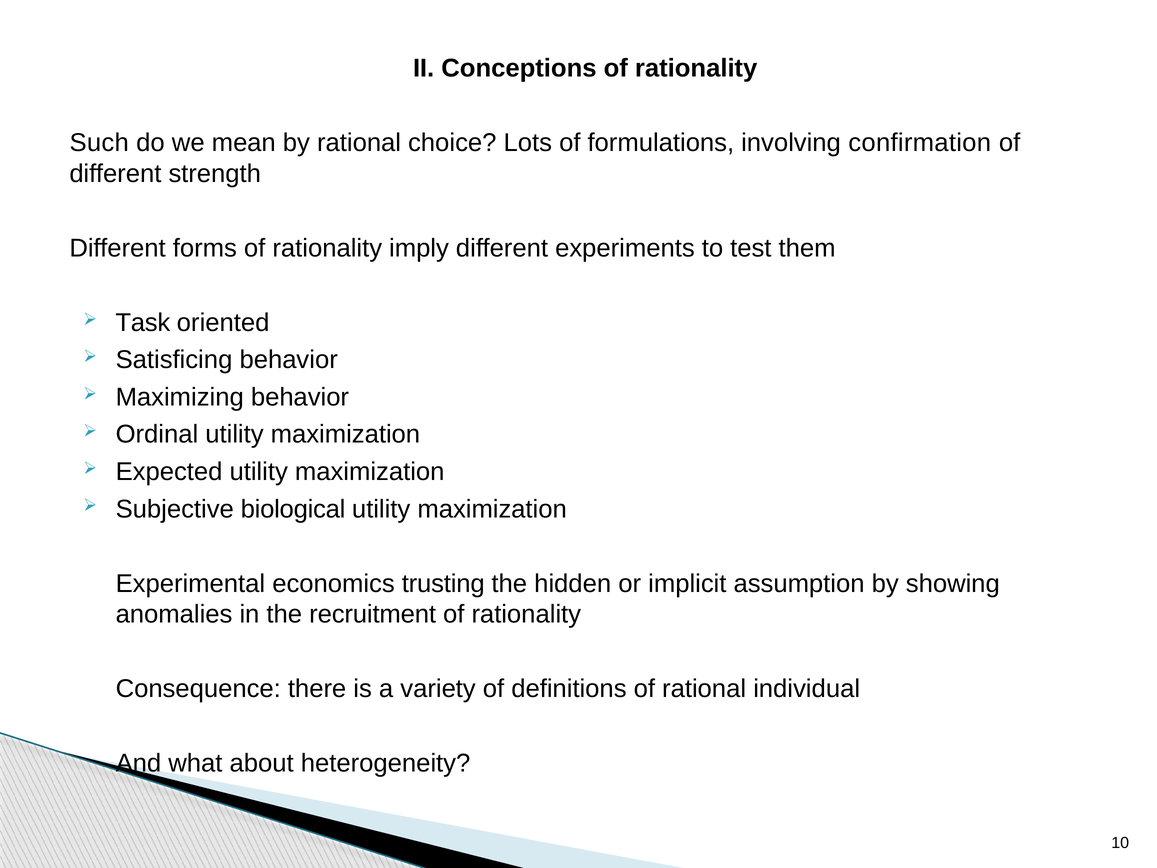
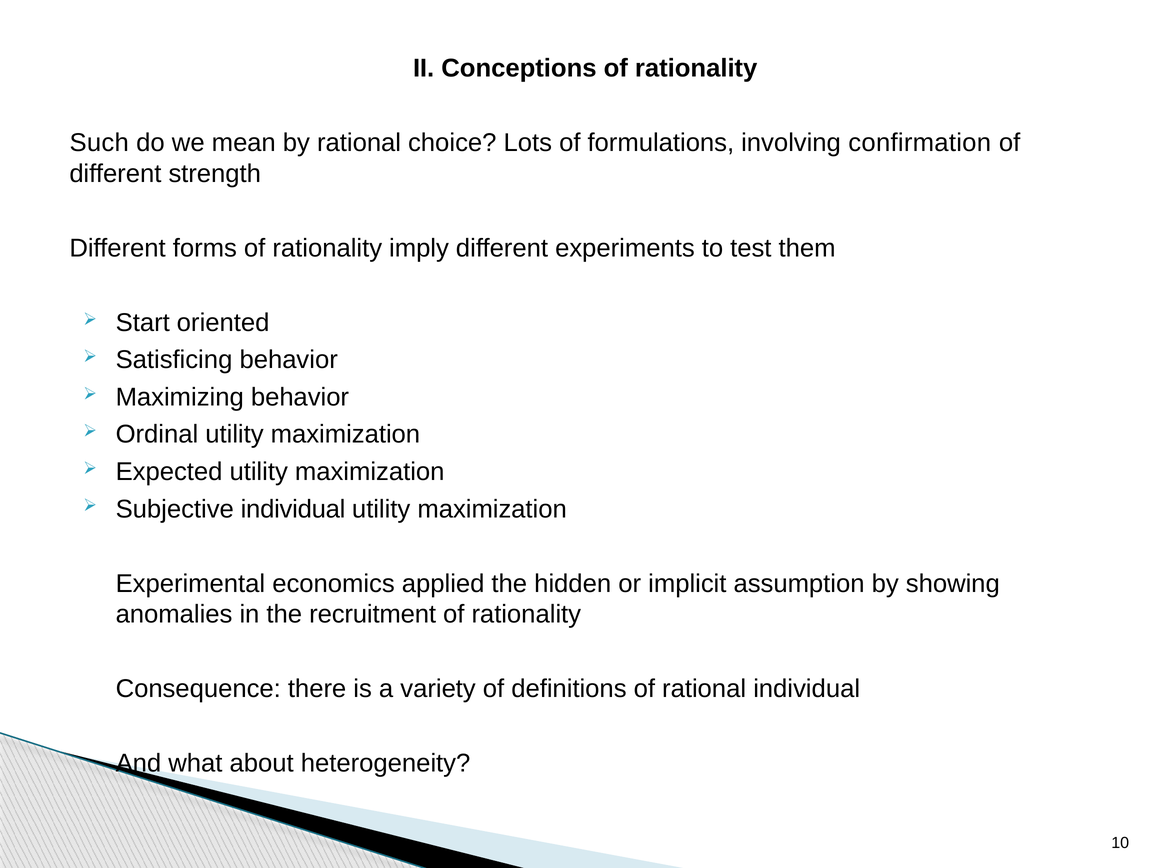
Task: Task -> Start (143, 323)
Subjective biological: biological -> individual (293, 509)
trusting: trusting -> applied (443, 583)
